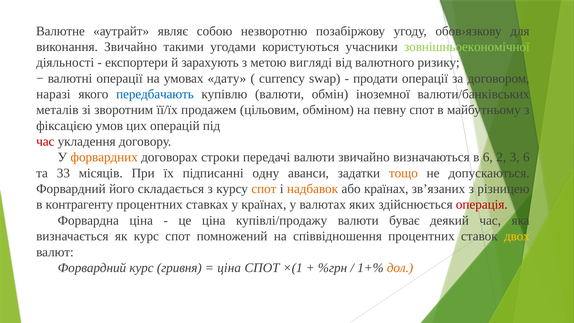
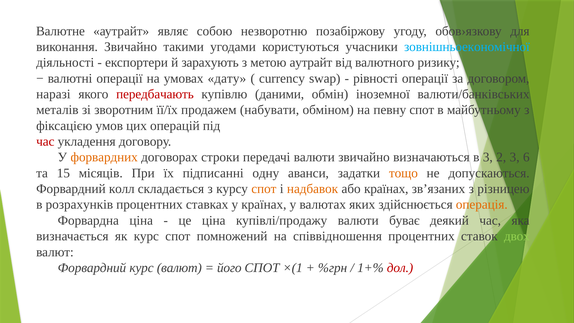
зовнішньоекономічної colour: light green -> light blue (467, 47)
метою вигляді: вигляді -> аутрайт (311, 63)
продати: продати -> рівності (376, 78)
передбачають colour: blue -> red (155, 94)
купівлю валюти: валюти -> даними (280, 94)
цільовим: цільовим -> набувати (270, 110)
в 6: 6 -> 3 (488, 157)
33: 33 -> 15 (63, 173)
його: його -> колл (122, 189)
контрагенту: контрагенту -> розрахунків (79, 205)
операція colour: red -> orange (482, 205)
двох colour: yellow -> light green (517, 236)
курс гривня: гривня -> валют (179, 268)
ціна: ціна -> його (229, 268)
дол colour: orange -> red (400, 268)
